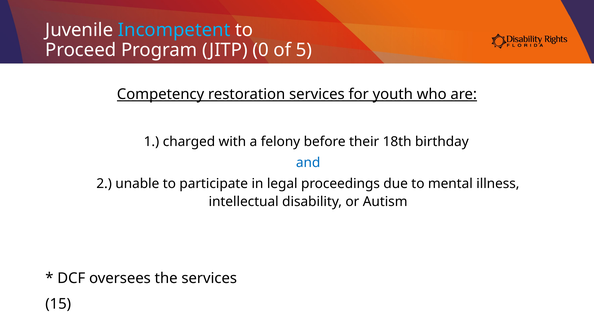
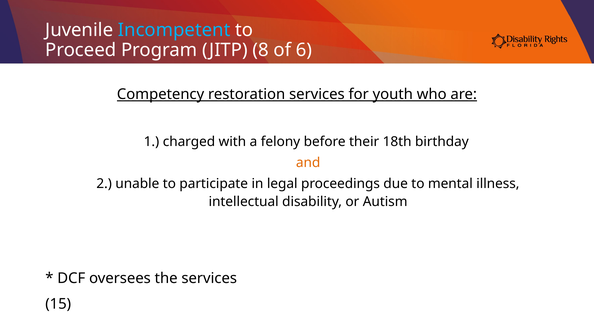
0: 0 -> 8 (261, 50)
5: 5 -> 6 (304, 50)
and colour: blue -> orange (308, 163)
